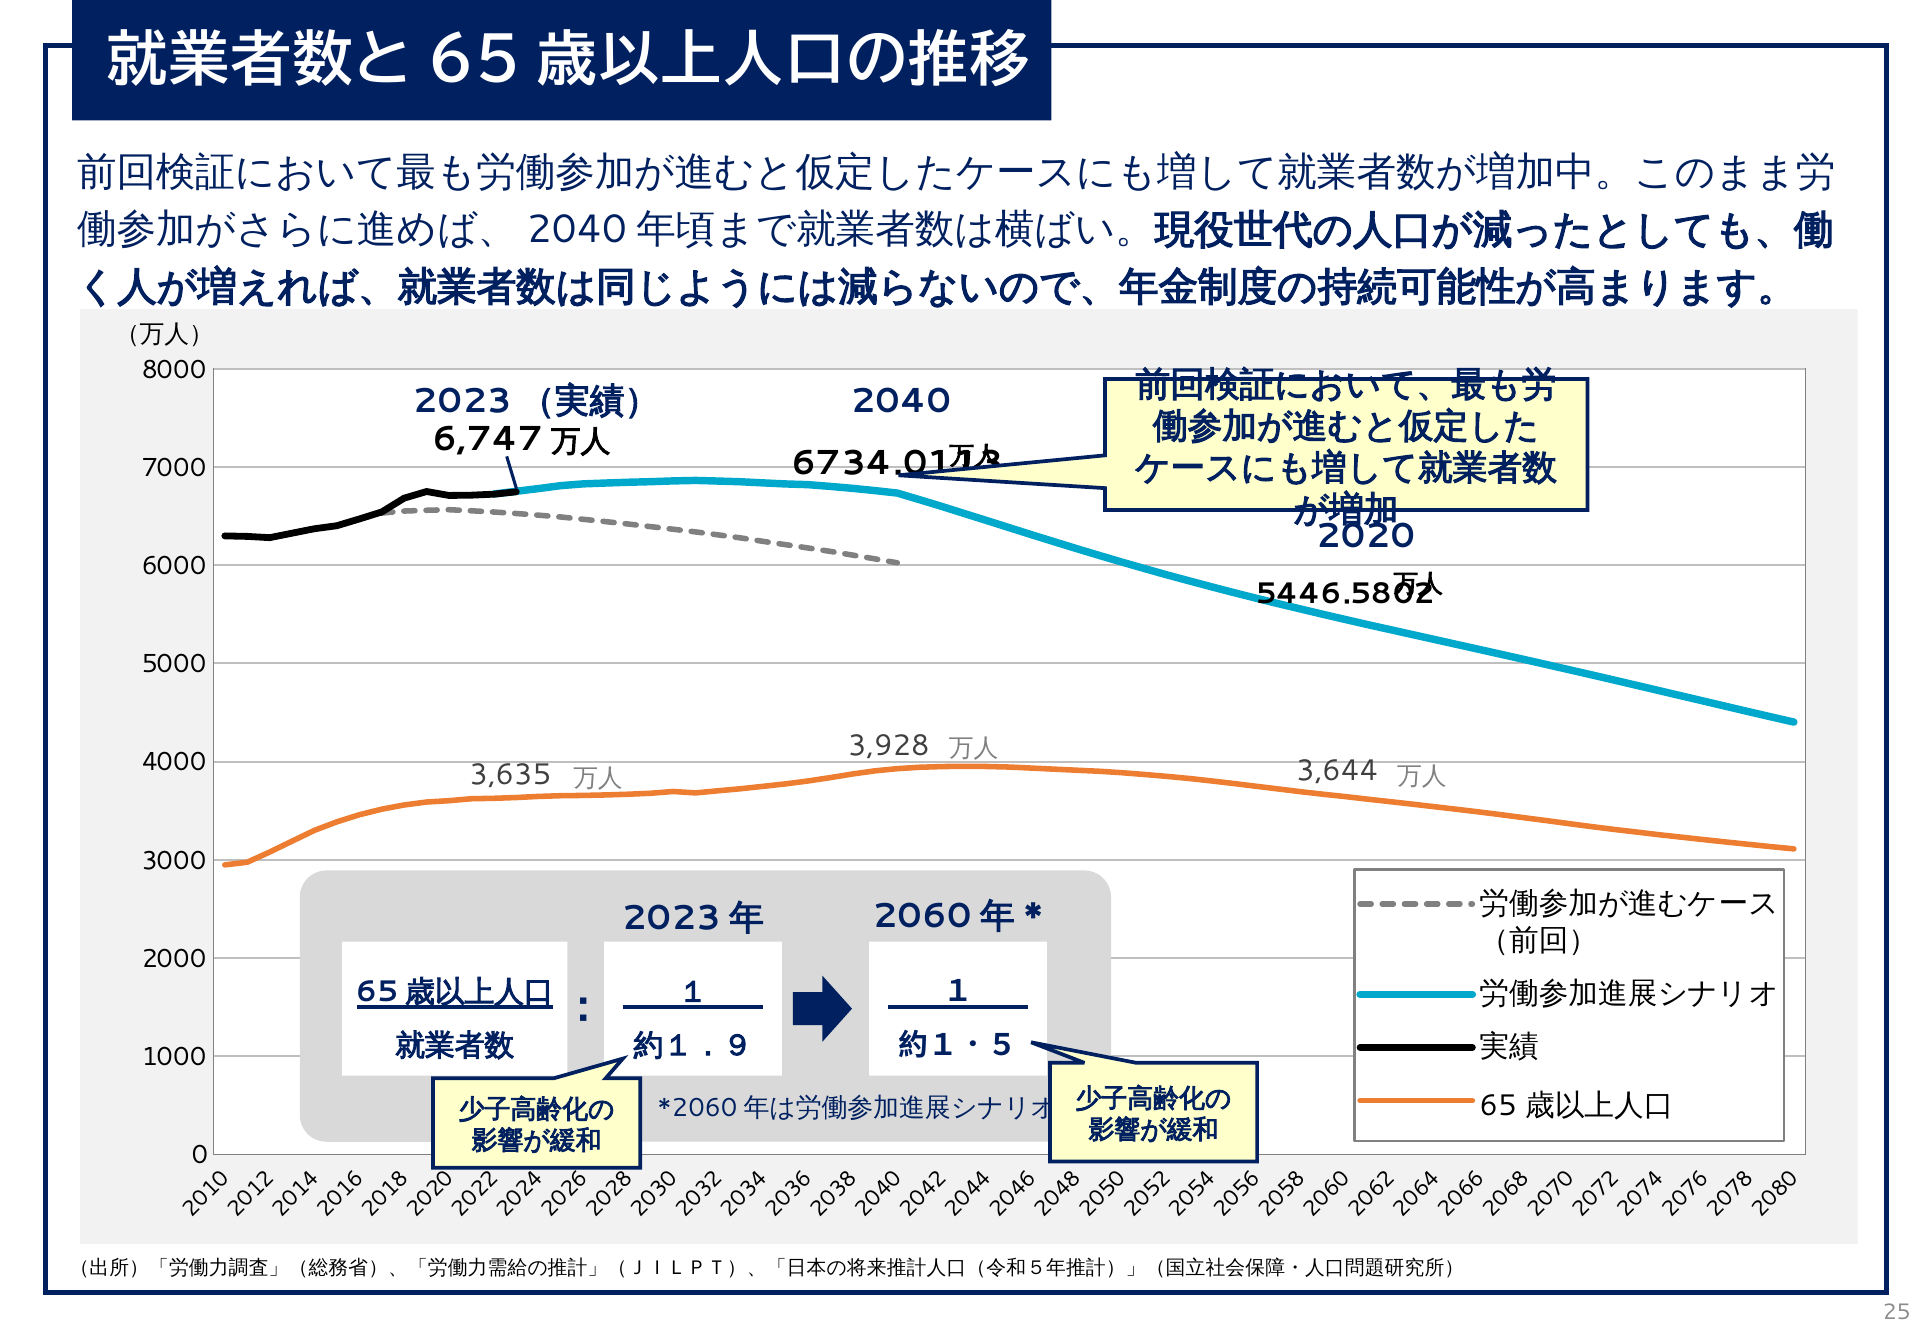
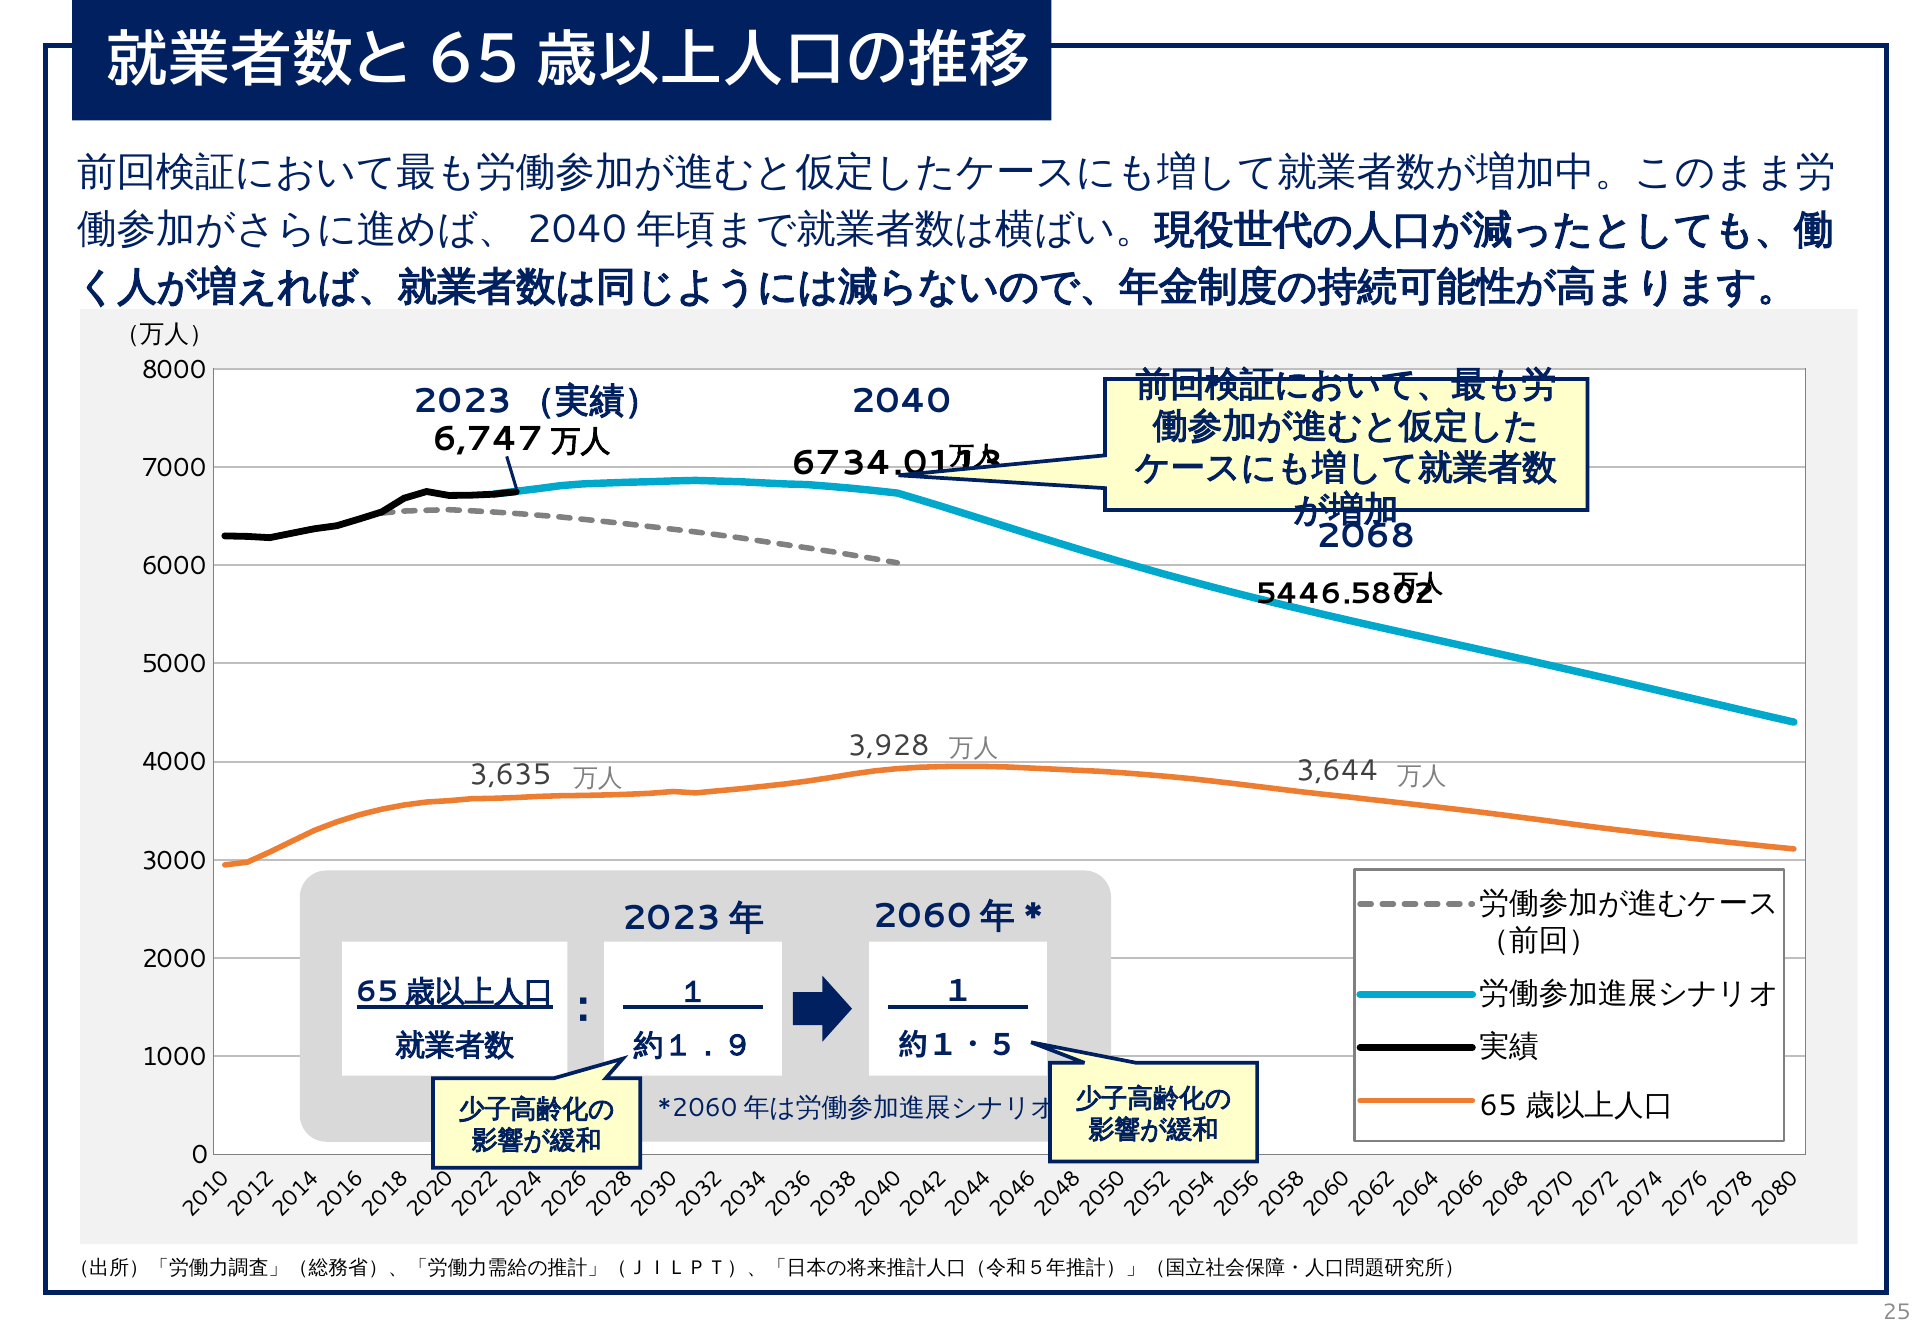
2020: 2020 -> 2068 (1365, 536)
